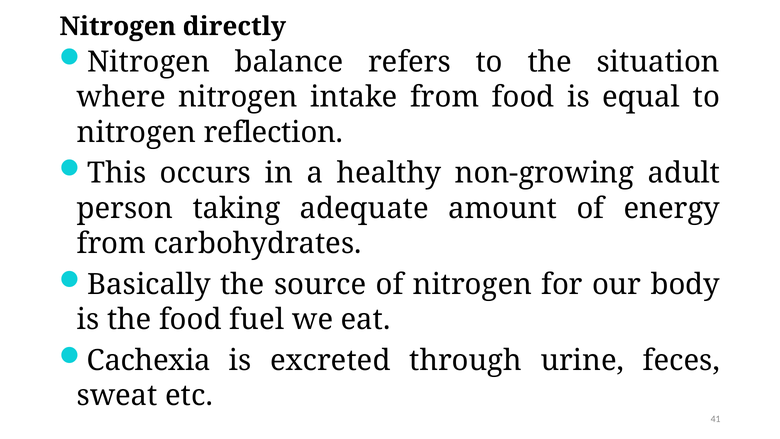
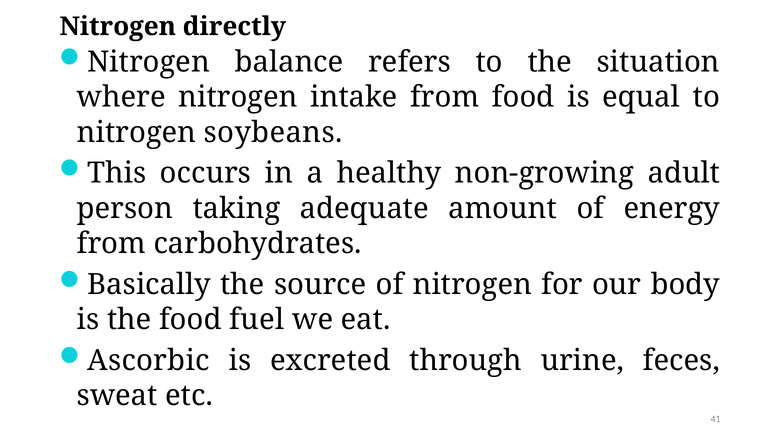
reflection: reflection -> soybeans (273, 132)
Cachexia: Cachexia -> Ascorbic (148, 360)
